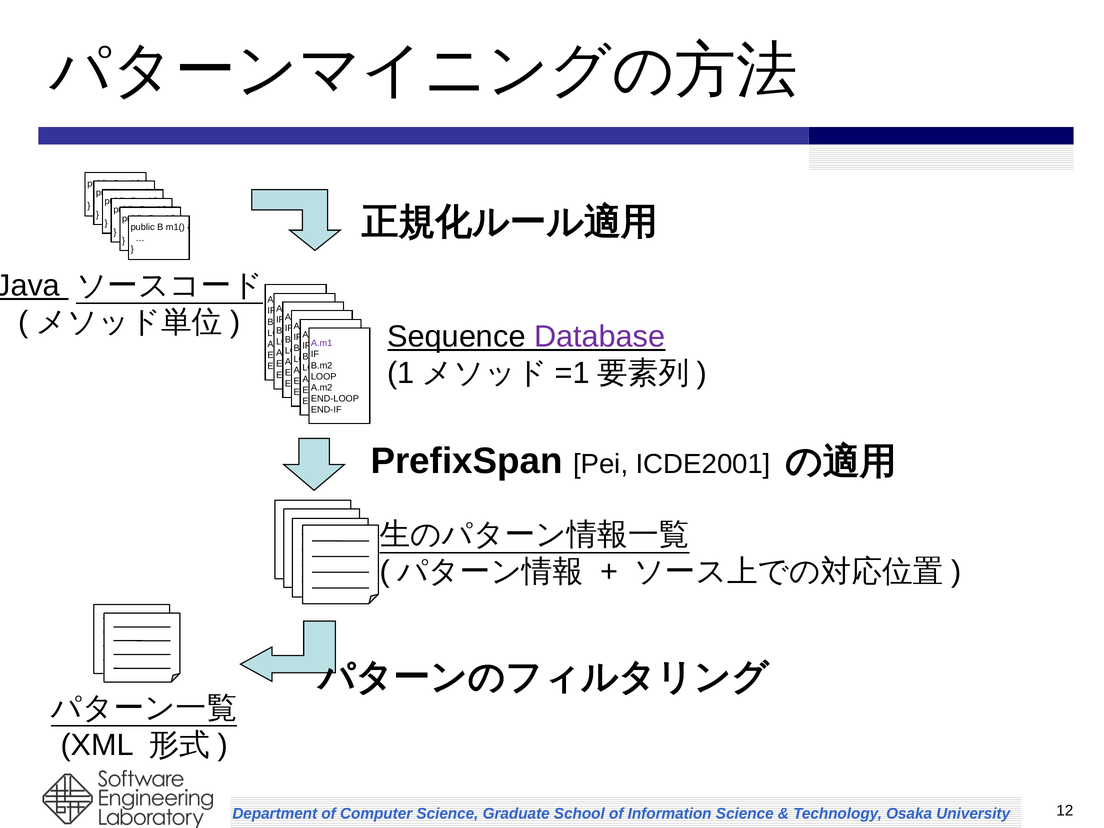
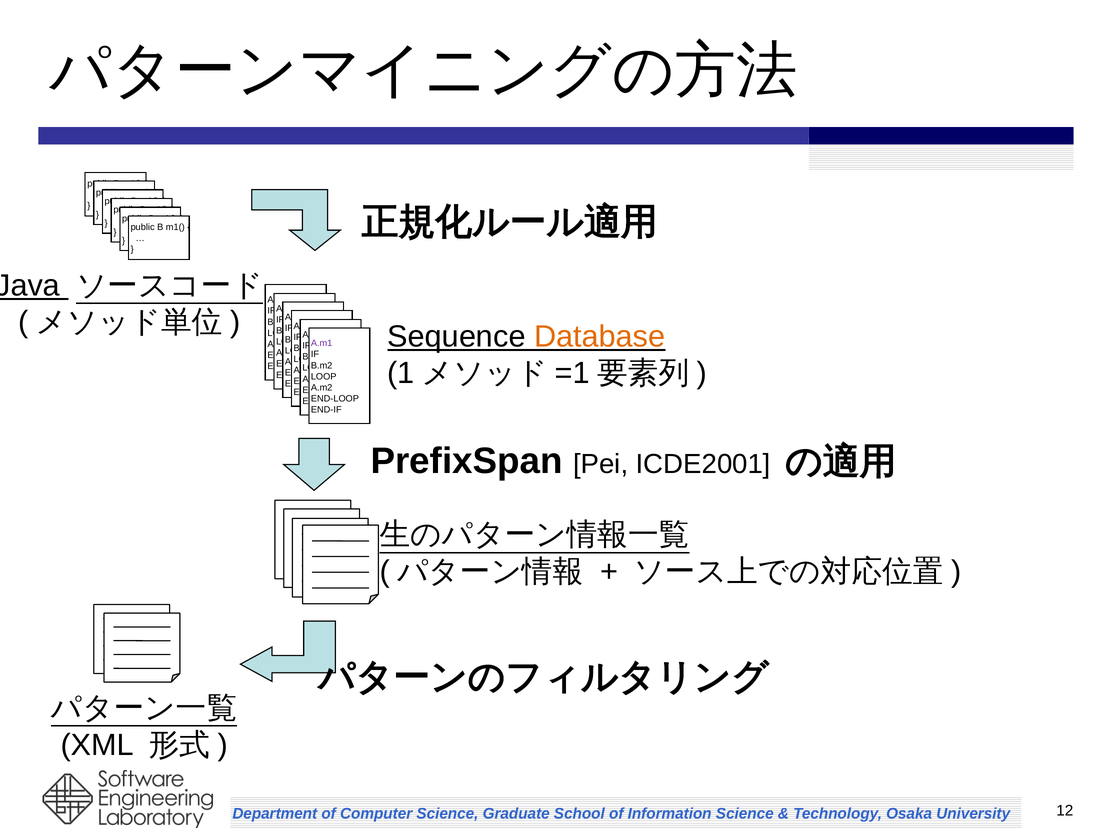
Database colour: purple -> orange (600, 336)
